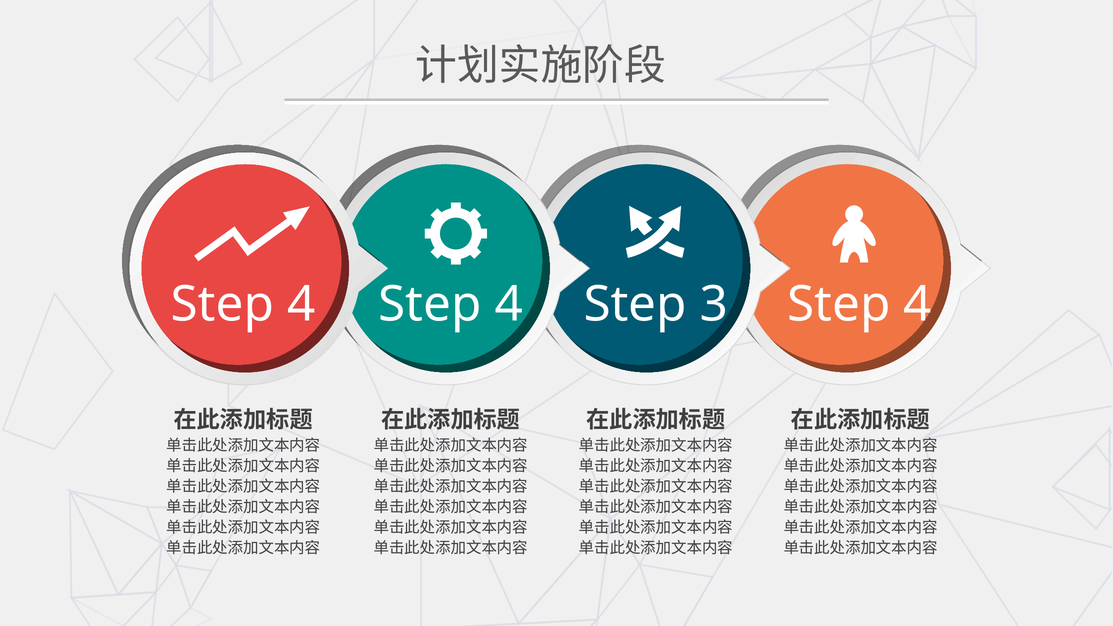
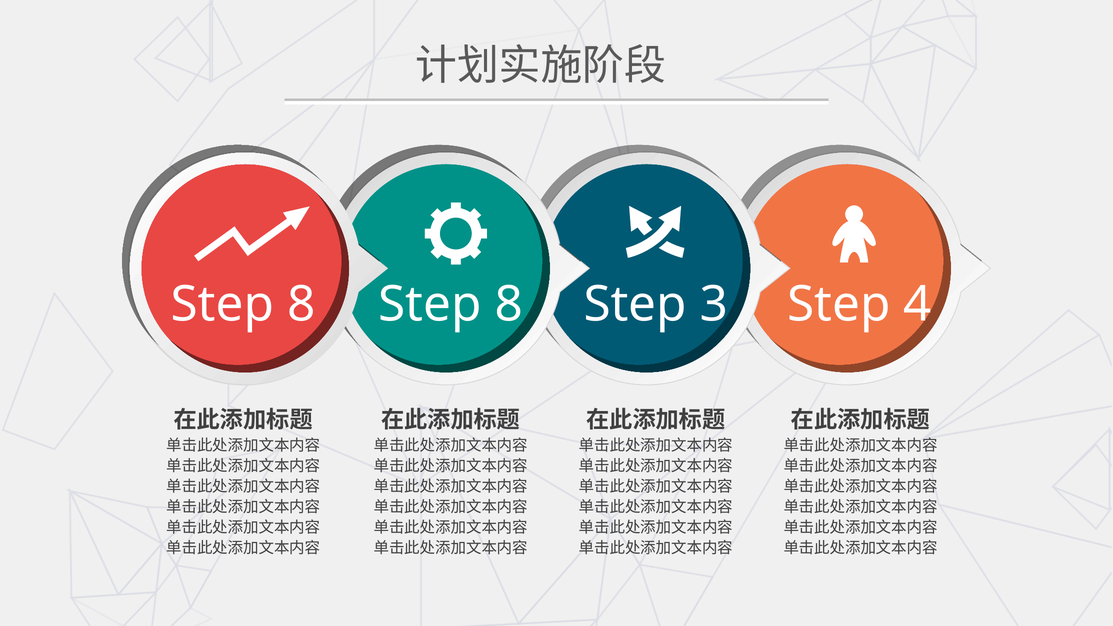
4: 4 -> 8 (301, 304)
4: 4 -> 8 (509, 304)
